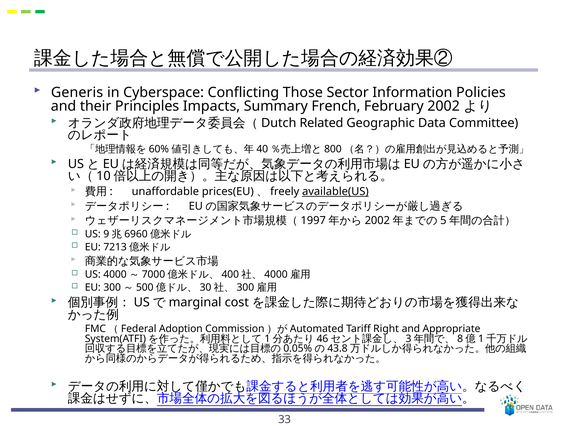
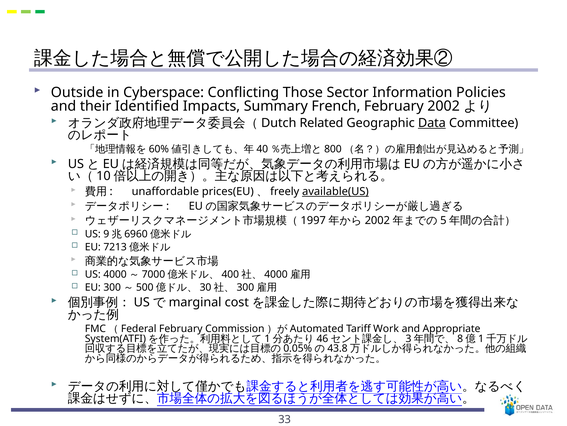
Generis: Generis -> Outside (77, 92)
Principles: Principles -> Identified (147, 106)
Data underline: none -> present (432, 123)
FMC（Federal Adoption: Adoption -> February (181, 328)
Right: Right -> Work (386, 328)
